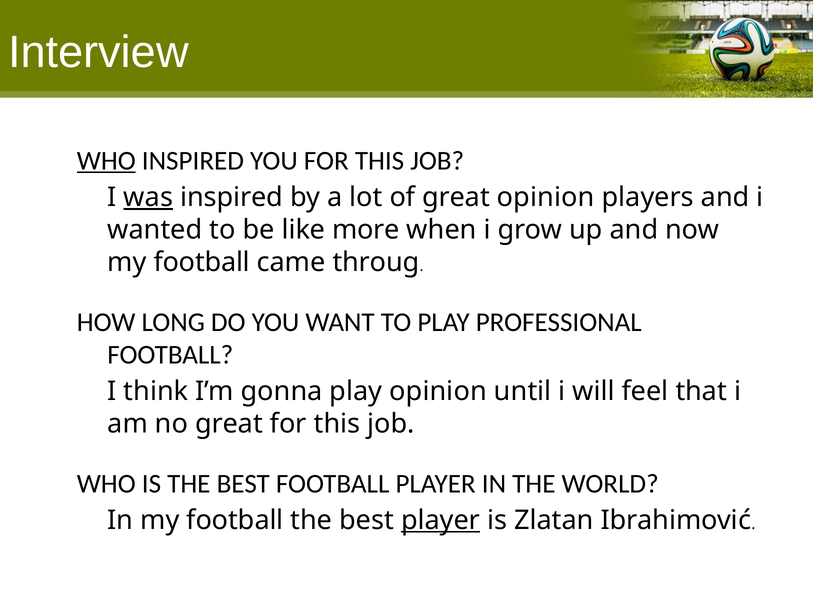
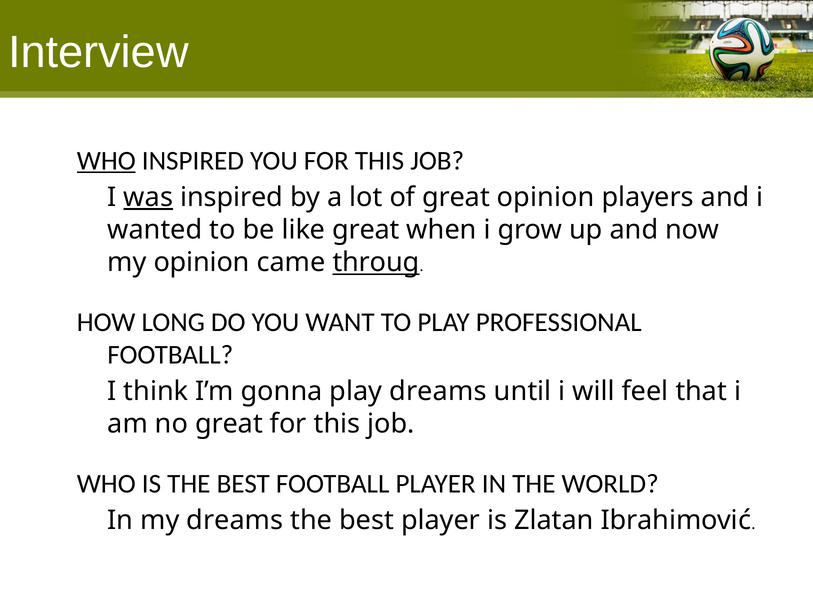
like more: more -> great (366, 230)
football: football -> opinion (202, 262)
throug underline: none -> present (376, 262)
play opinion: opinion -> dreams (438, 391)
In my football: football -> dreams (235, 520)
player underline: present -> none (441, 520)
